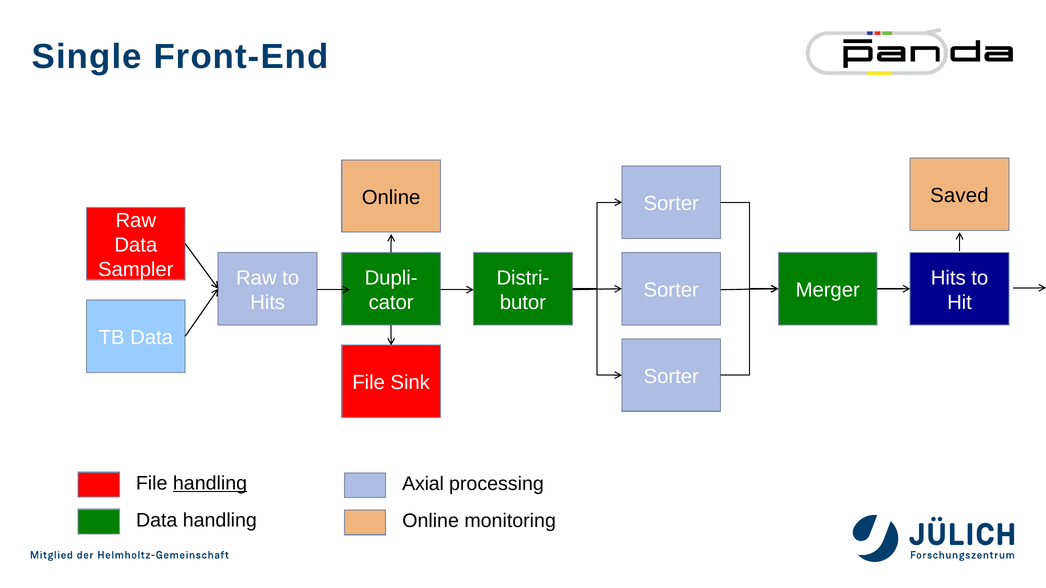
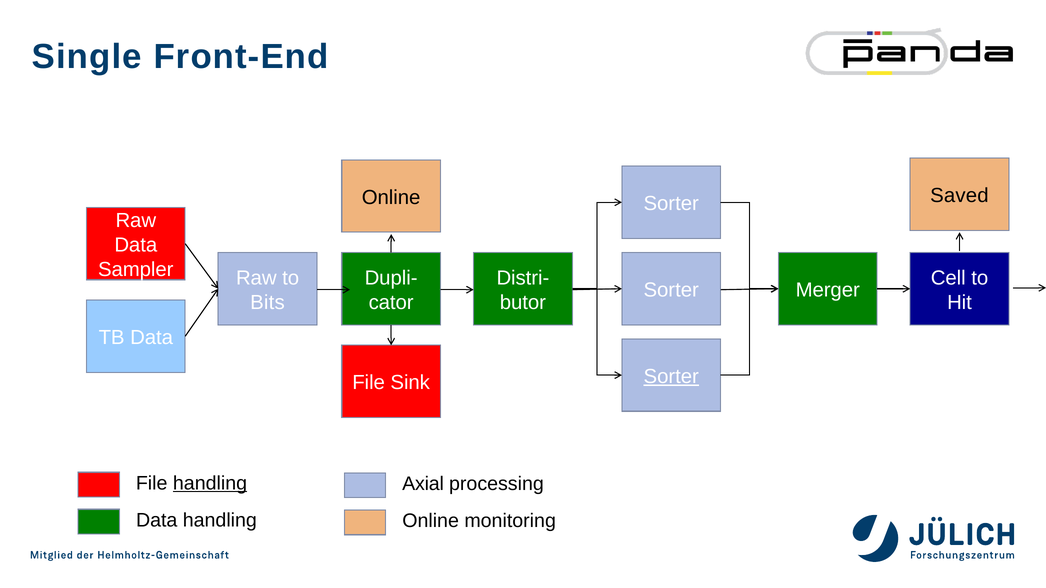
Hits: Hits -> Cell (948, 278)
Hits: Hits -> Bits (267, 302)
Sorter underline: none -> present (671, 377)
